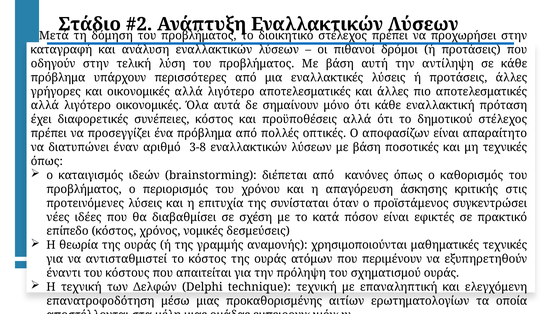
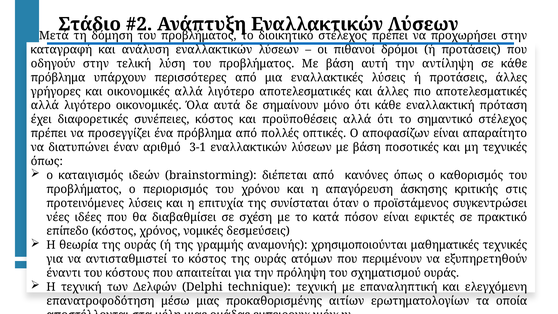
δημοτικού: δημοτικού -> σημαντικό (445, 119)
3-8: 3-8 -> 3-1 (198, 147)
